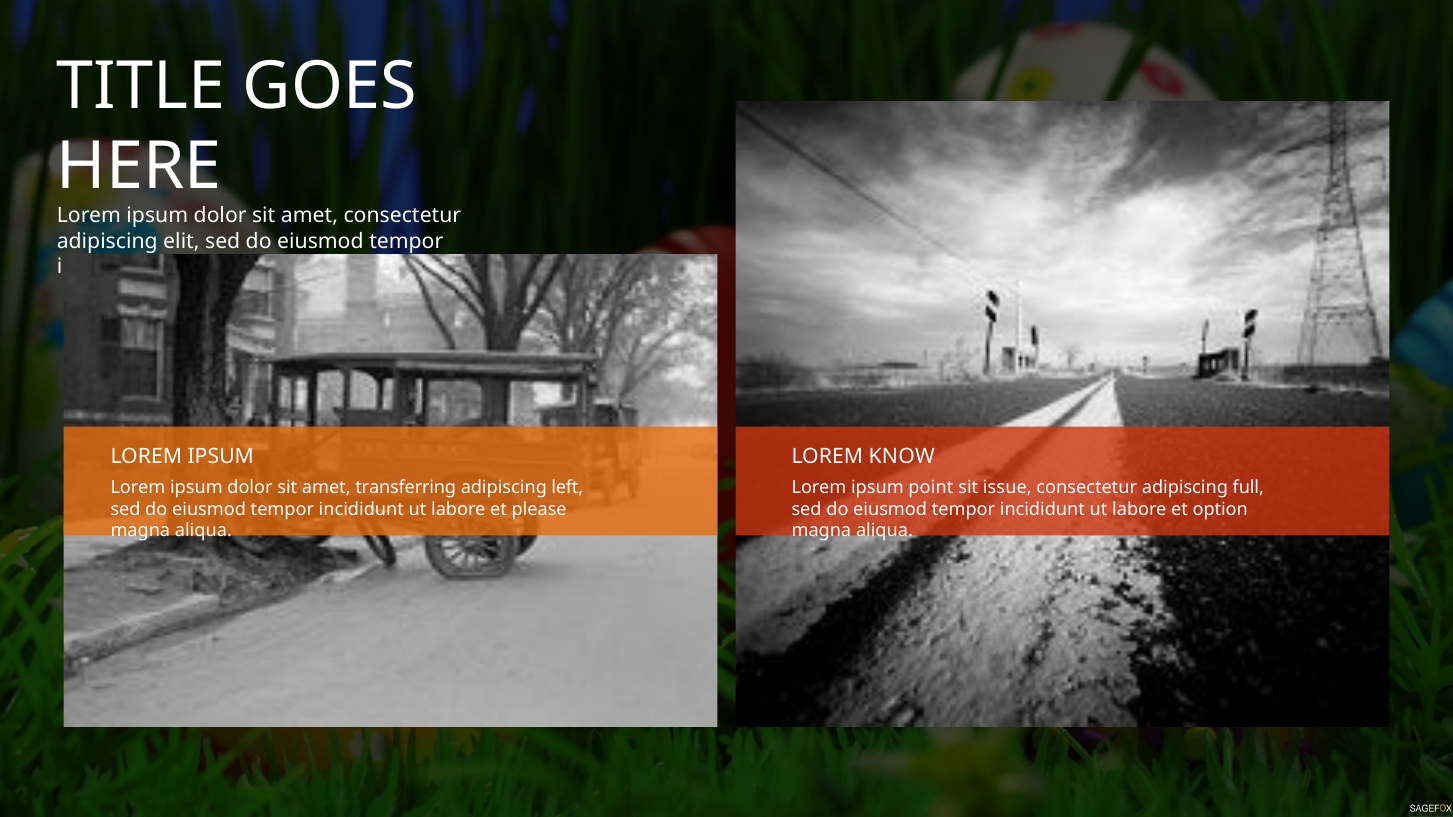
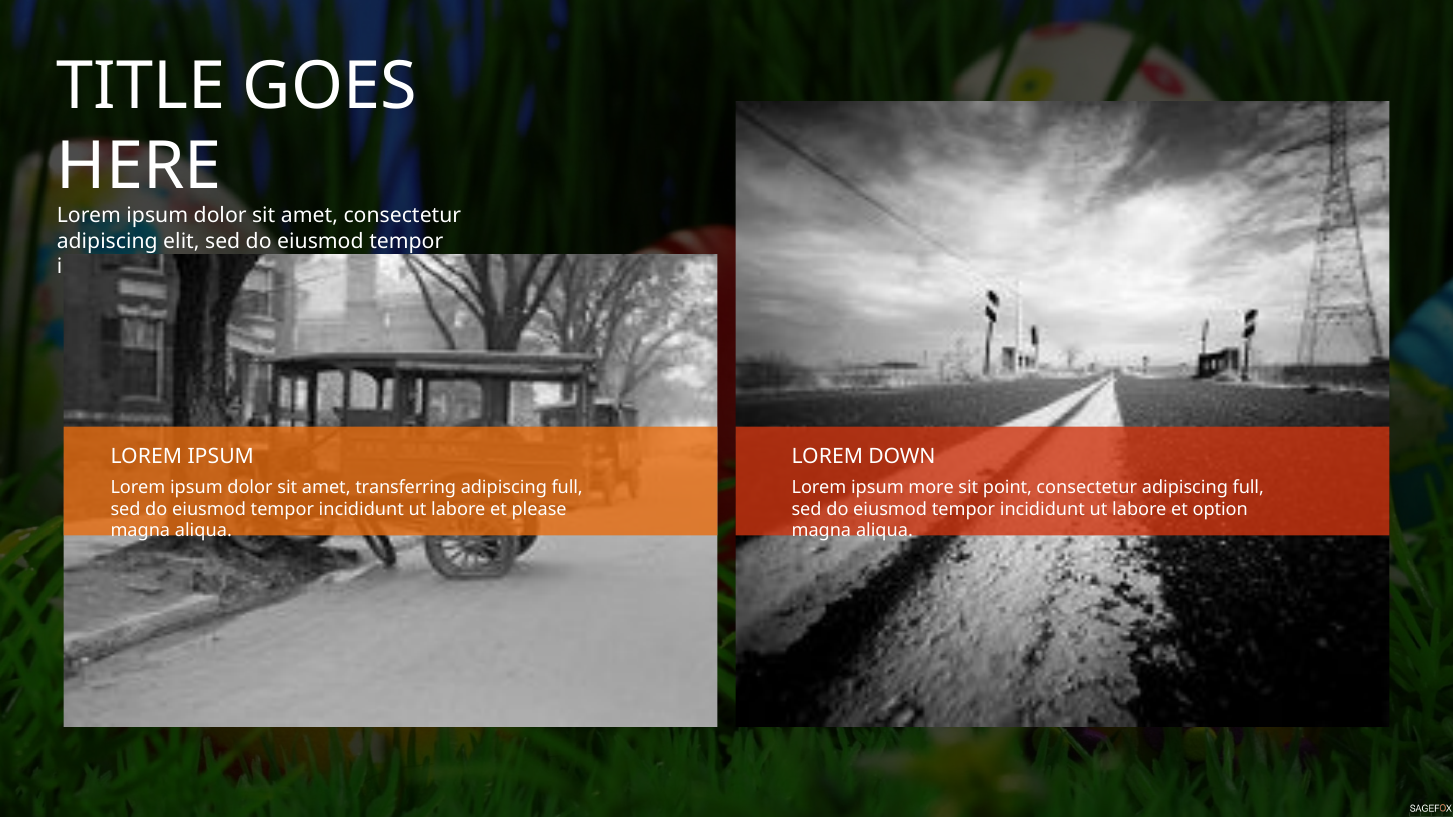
KNOW: KNOW -> DOWN (902, 457)
left: left -> full (567, 487)
point: point -> more (931, 487)
issue: issue -> point (1007, 487)
